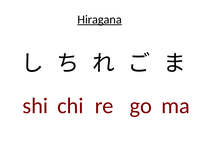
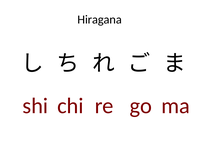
Hiragana underline: present -> none (100, 20)
